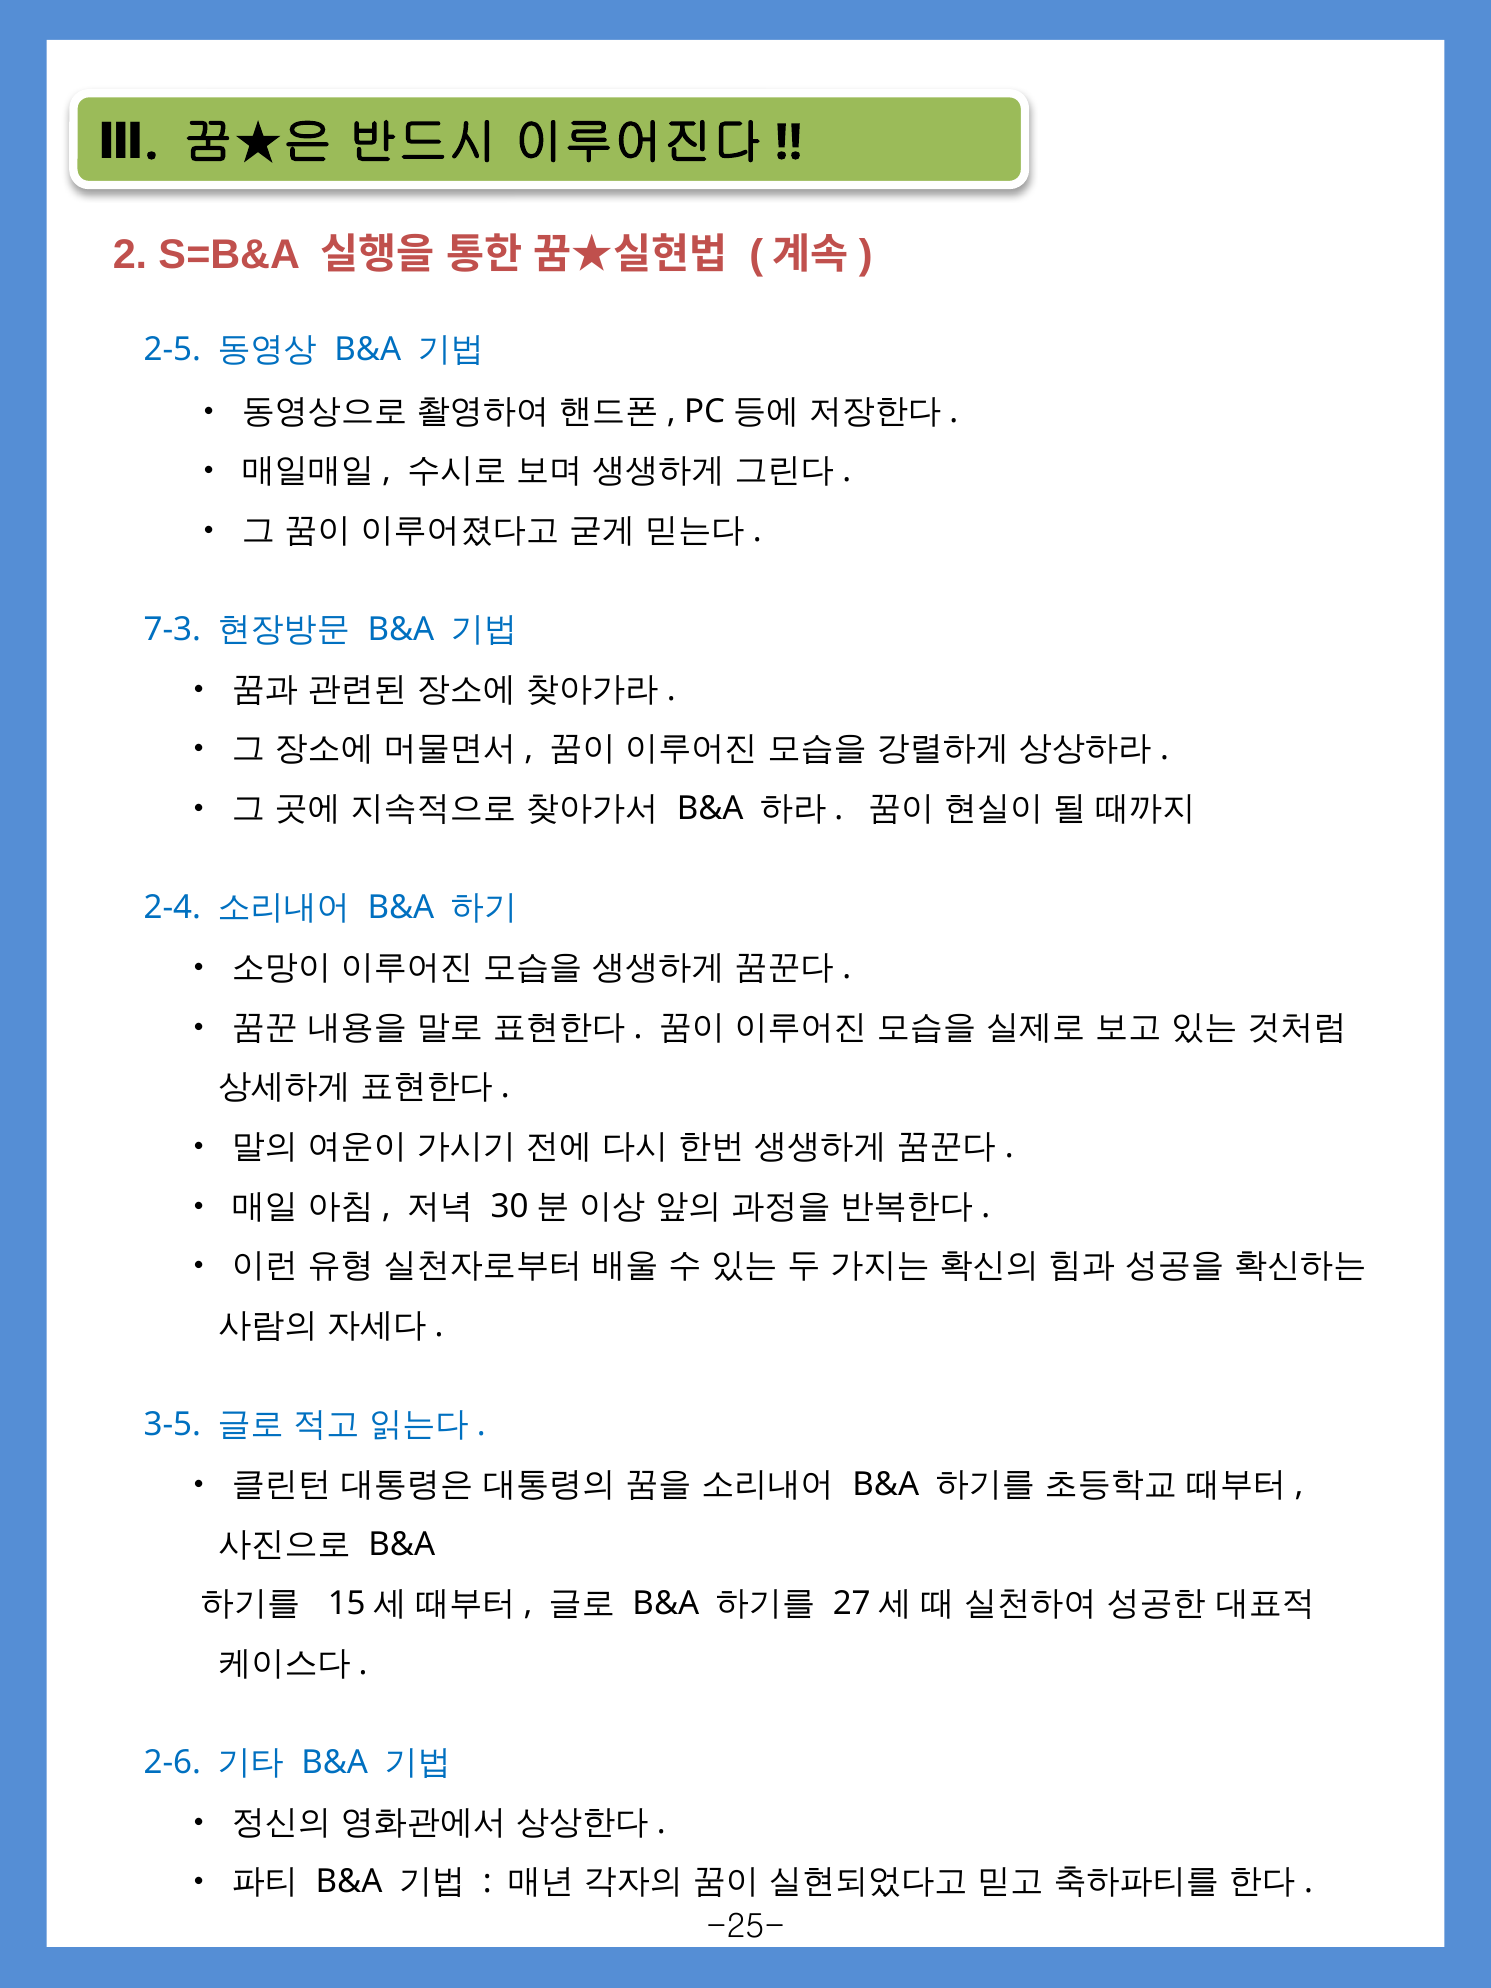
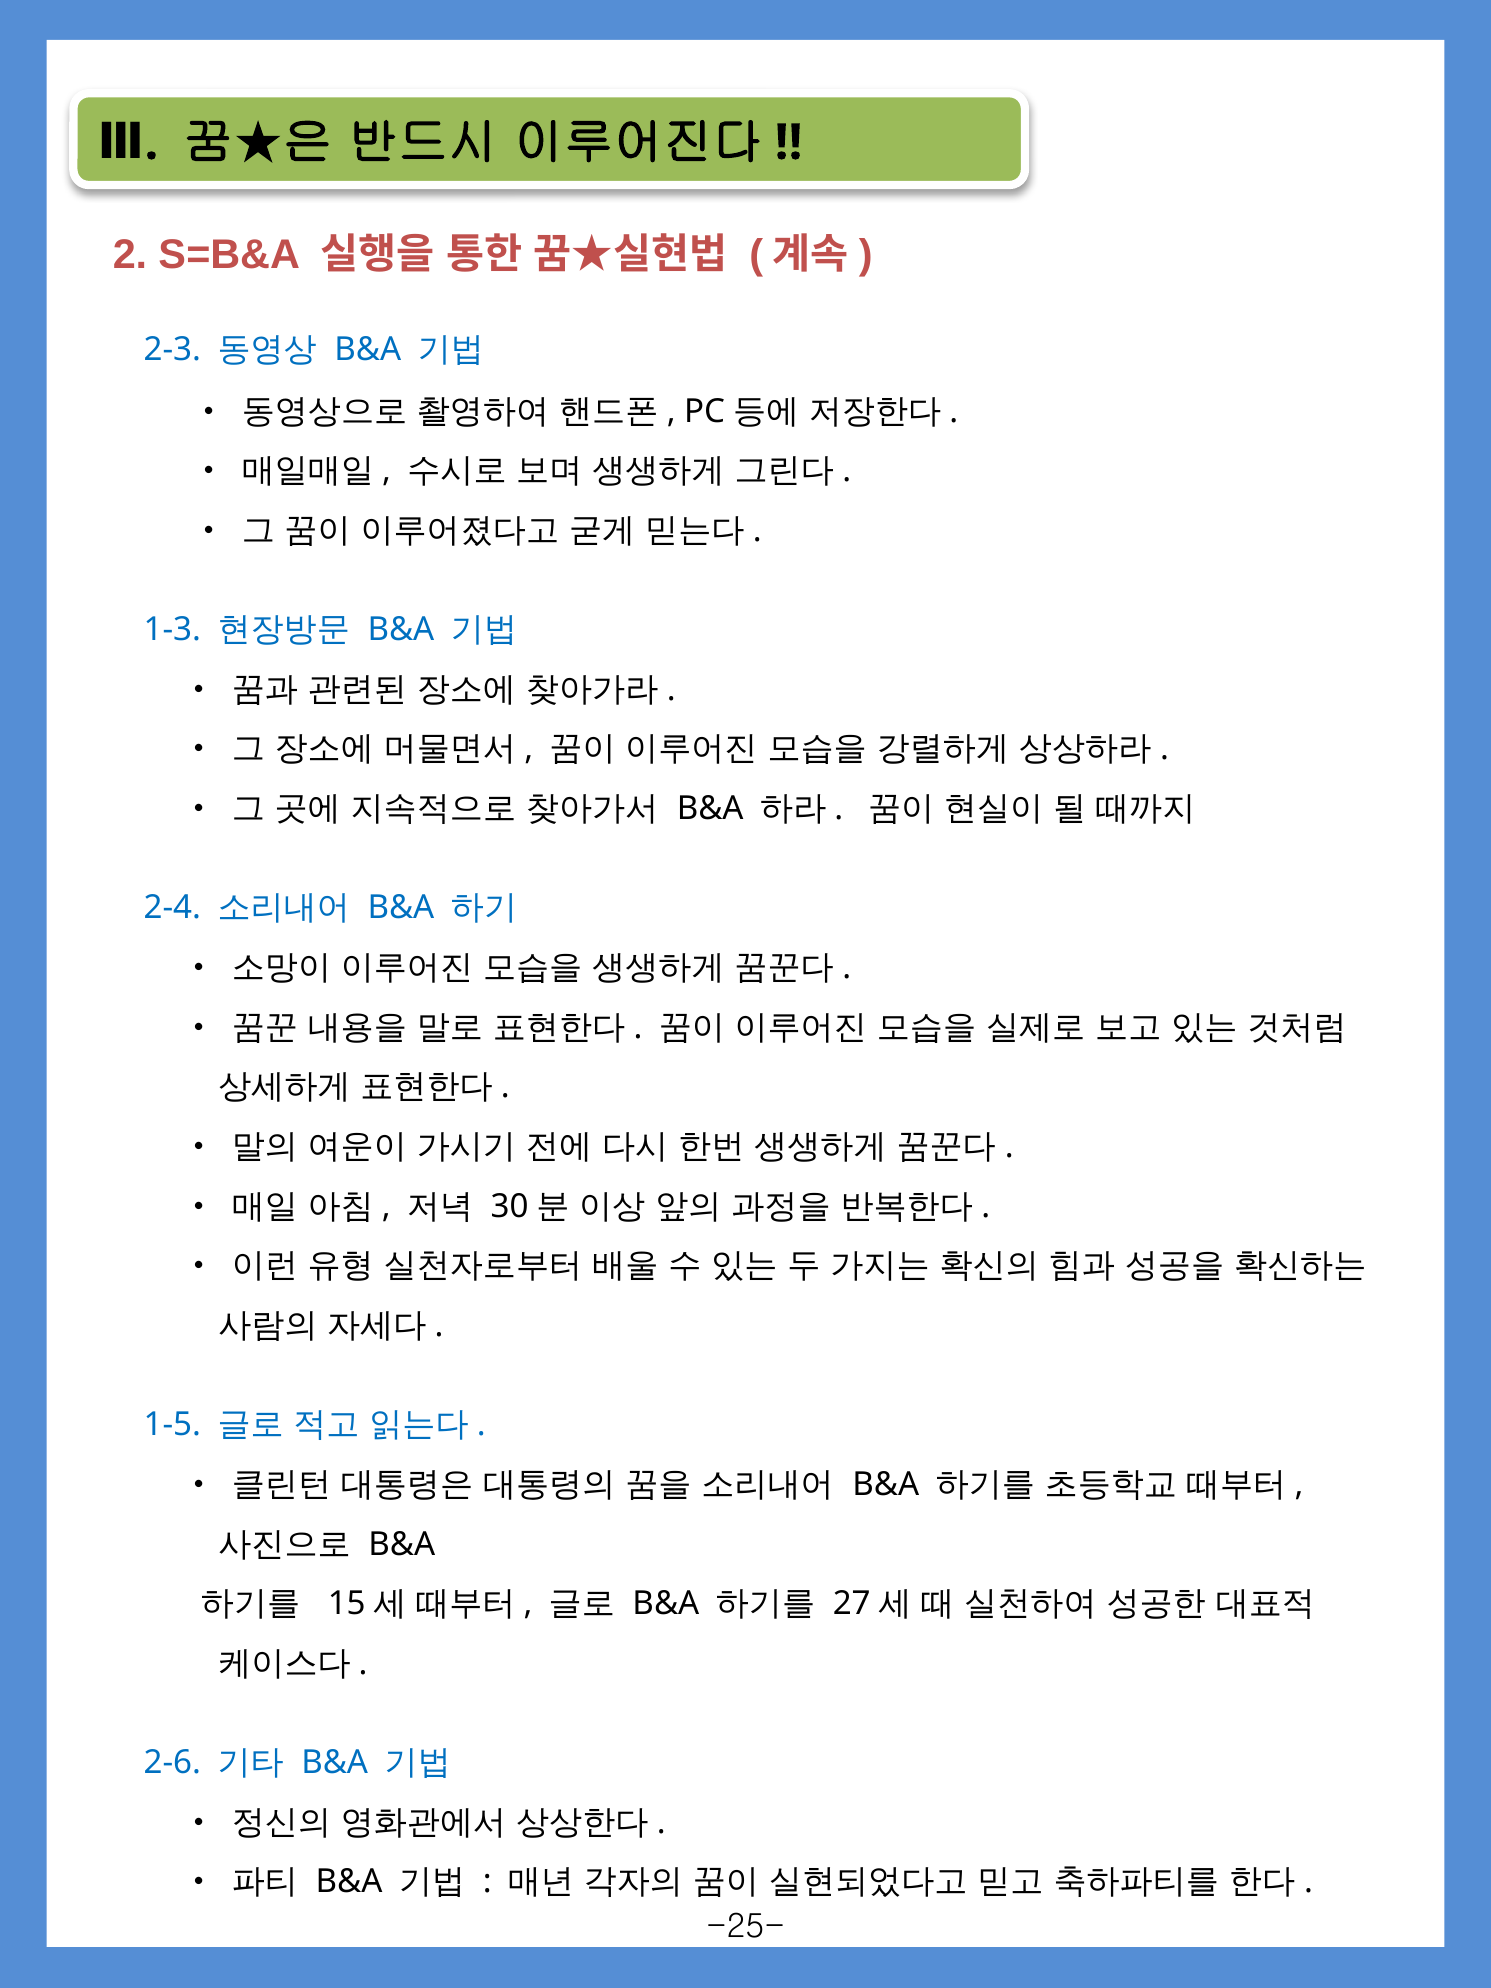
2-5: 2-5 -> 2-3 (172, 349)
7-3: 7-3 -> 1-3 (172, 630)
3-5: 3-5 -> 1-5 (172, 1425)
